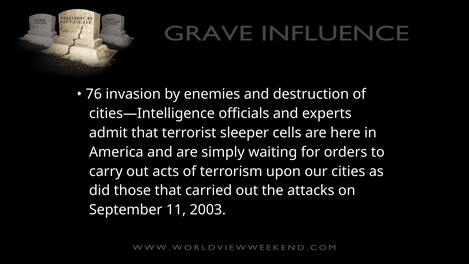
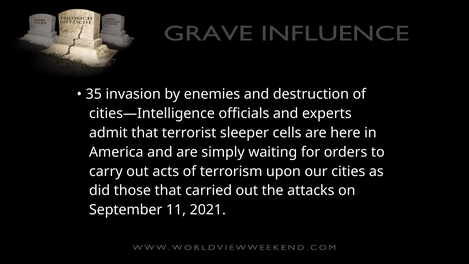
76: 76 -> 35 (94, 94)
2003: 2003 -> 2021 (208, 210)
